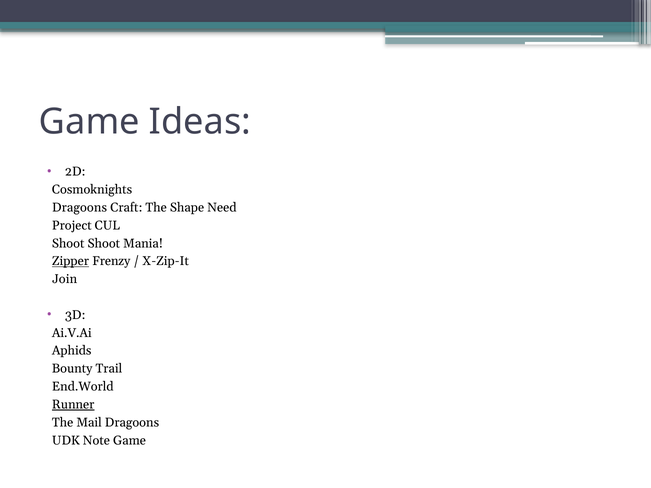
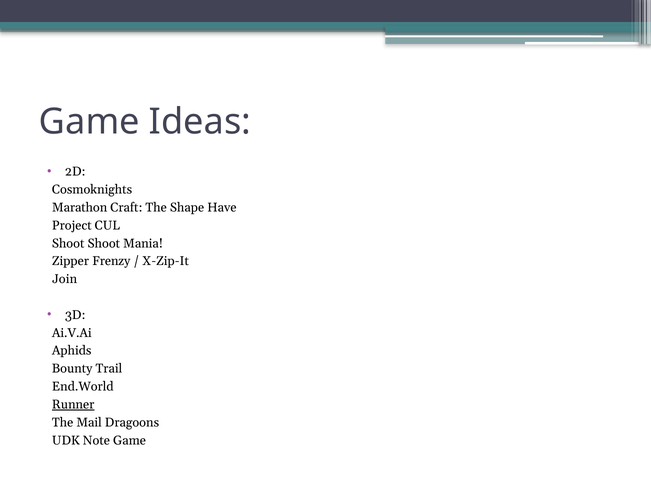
Dragoons: Dragoons -> Marathon (80, 208)
Need: Need -> Have (222, 208)
Zipper underline: present -> none (70, 261)
